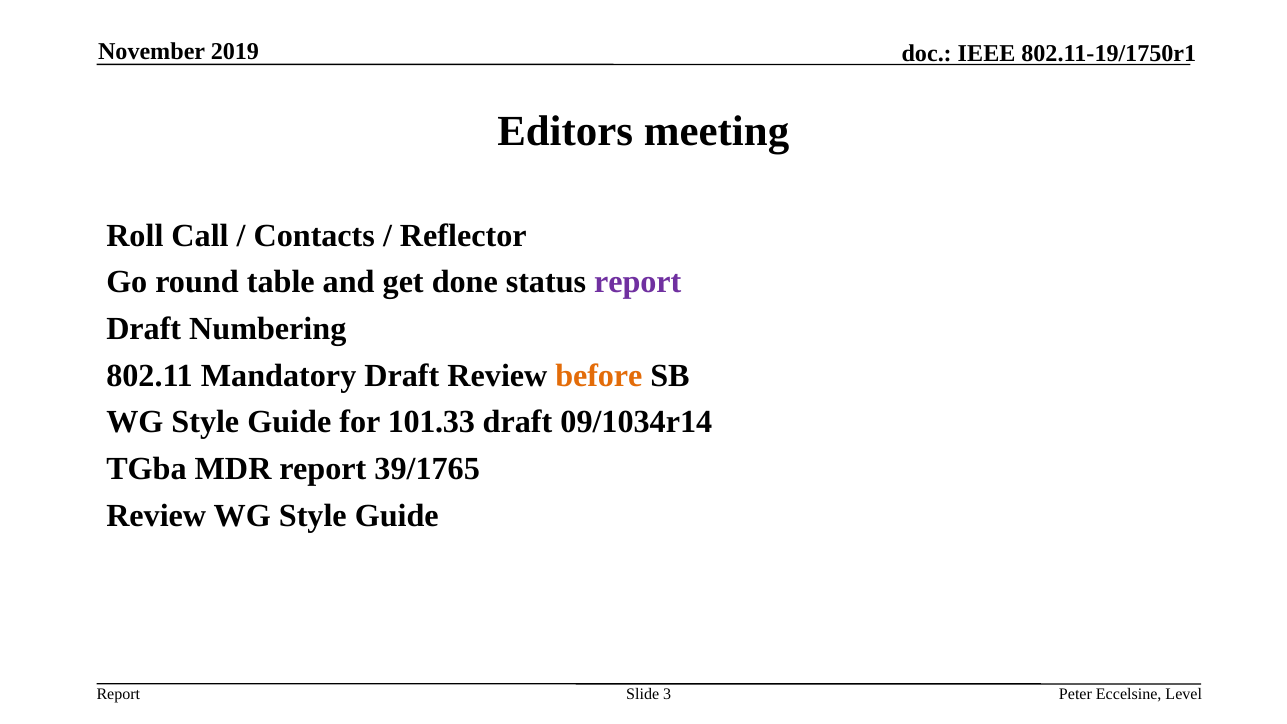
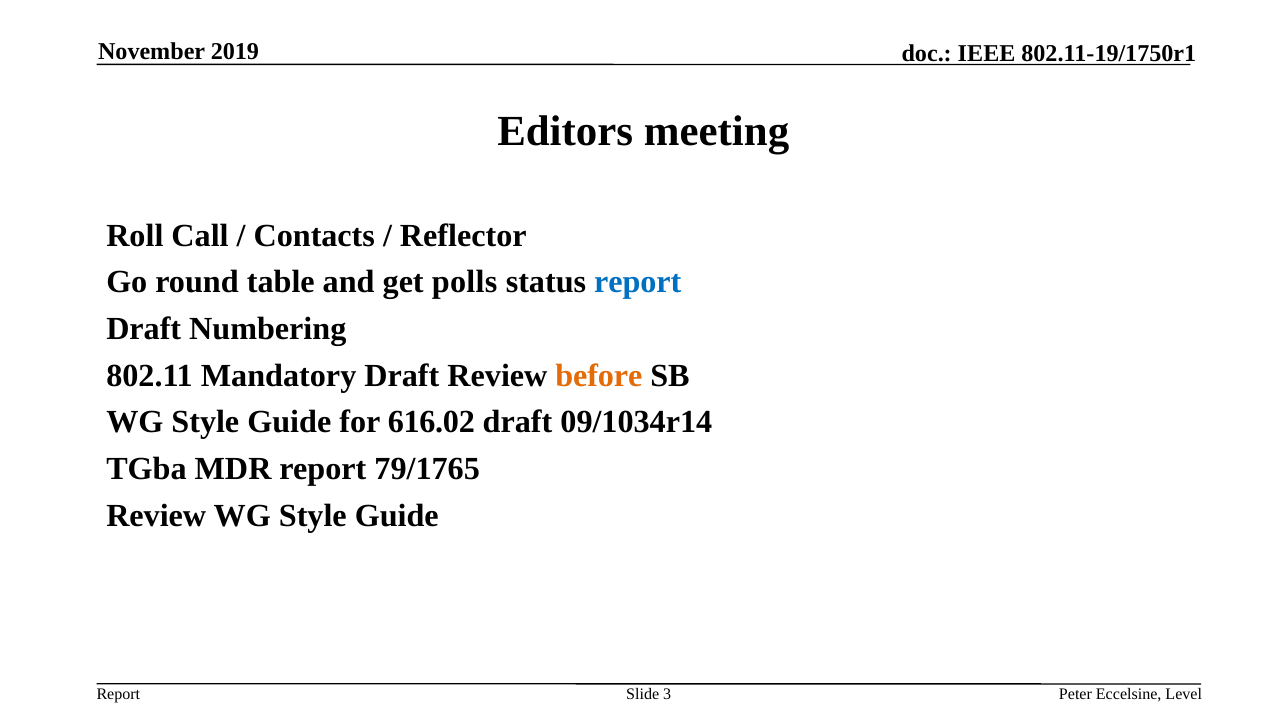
done: done -> polls (465, 282)
report colour: purple -> blue (638, 282)
101.33: 101.33 -> 616.02 (431, 422)
39/1765: 39/1765 -> 79/1765 (427, 469)
